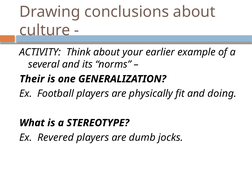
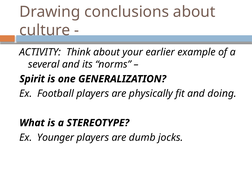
Their: Their -> Spirit (32, 79)
Revered: Revered -> Younger (56, 137)
